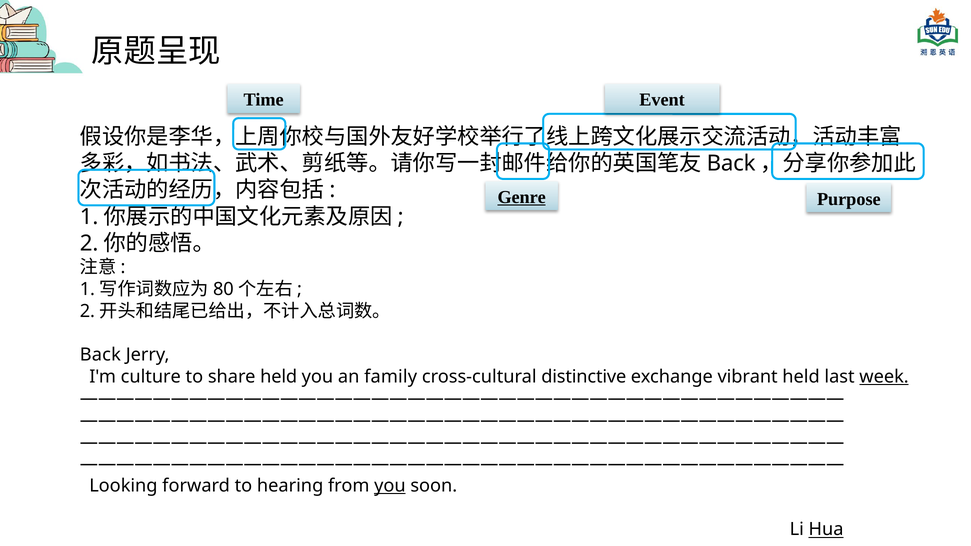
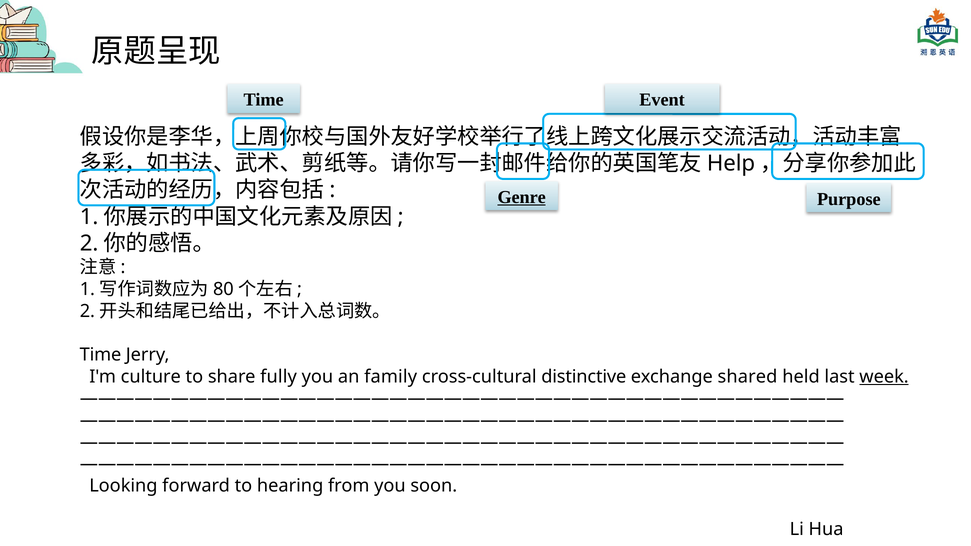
Back: Back -> Help (731, 163)
Back: Back -> Time (101, 355)
share held: held -> fully (279, 377)
vibrant: vibrant -> shared (747, 377)
you underline: present -> none (390, 486)
Hua underline: present -> none (826, 530)
